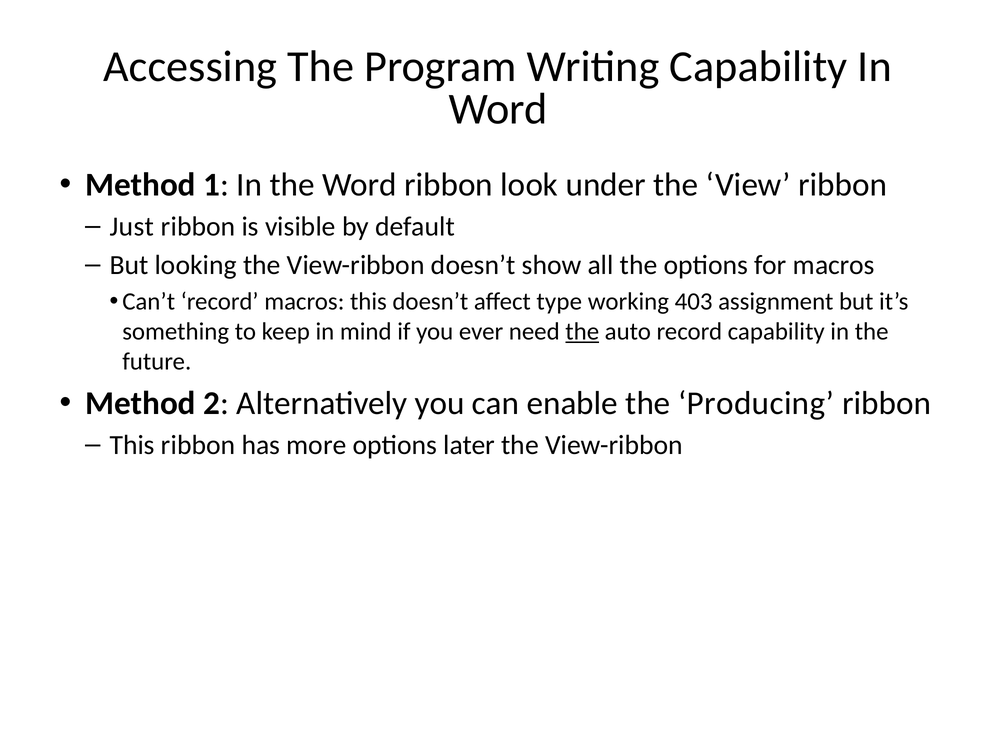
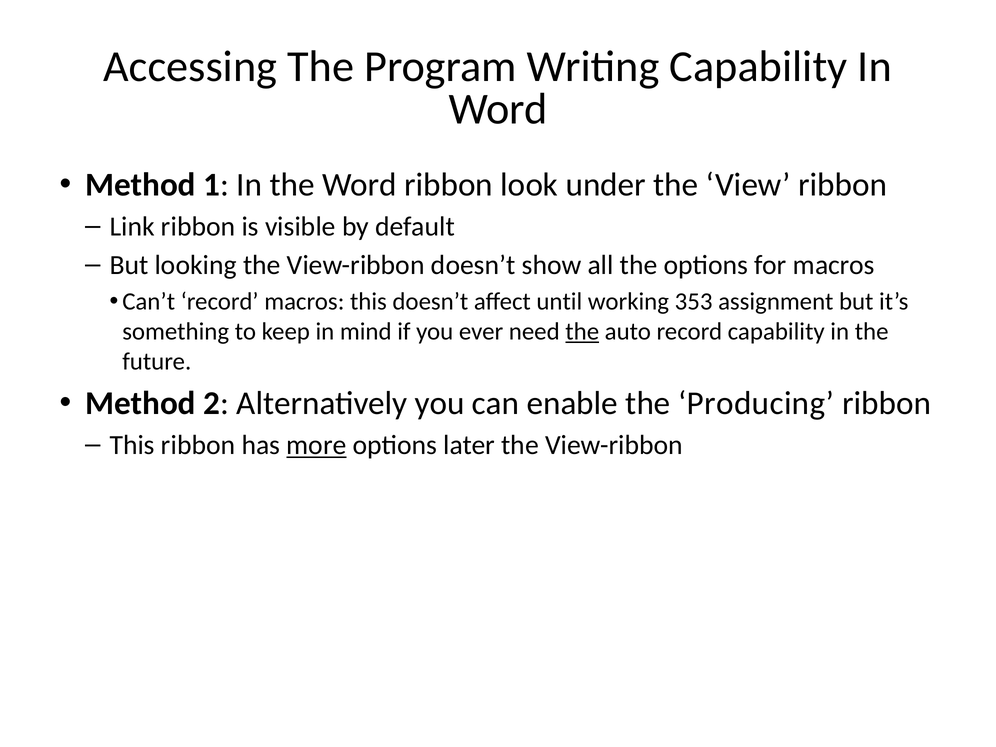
Just: Just -> Link (132, 227)
type: type -> until (559, 302)
403: 403 -> 353 (694, 302)
more underline: none -> present (316, 445)
